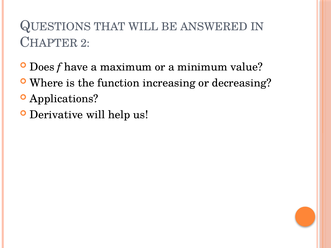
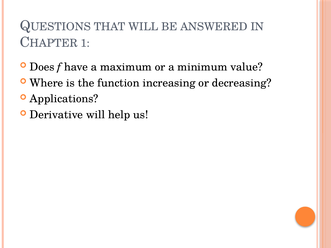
2: 2 -> 1 (85, 43)
